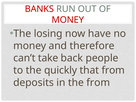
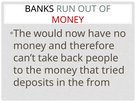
BANKS colour: red -> black (39, 9)
losing: losing -> would (48, 34)
the quickly: quickly -> money (61, 70)
that from: from -> tried (113, 70)
